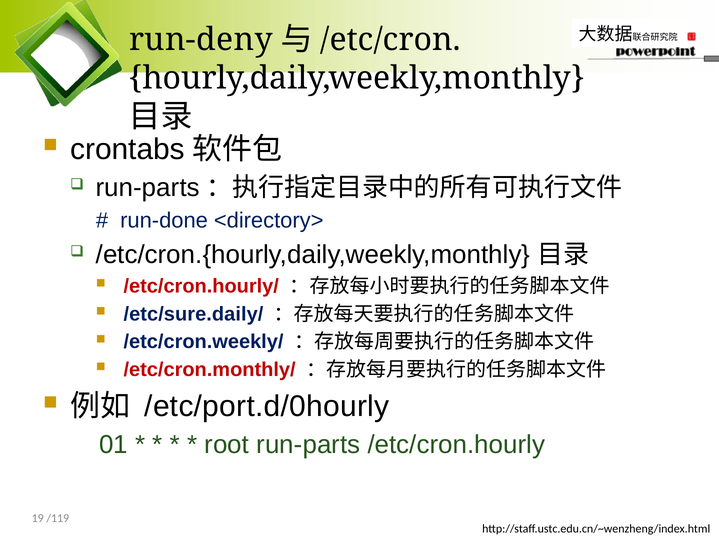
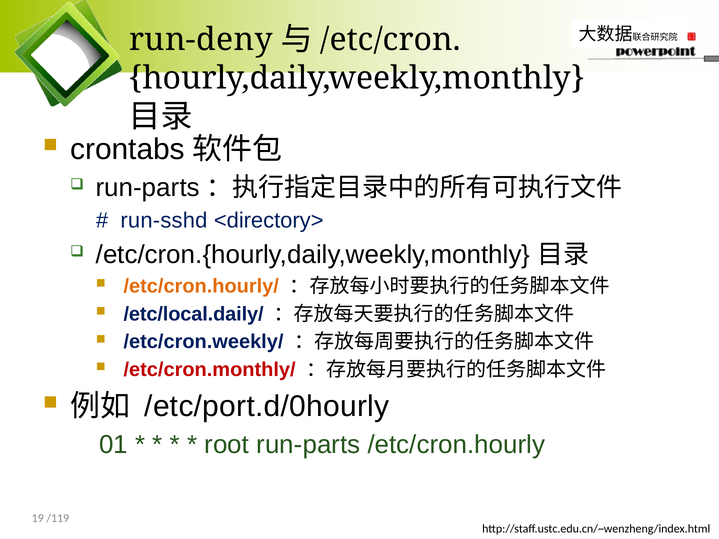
run-done: run-done -> run-sshd (164, 221)
/etc/cron.hourly/ colour: red -> orange (201, 286)
/etc/sure.daily/: /etc/sure.daily/ -> /etc/local.daily/ (194, 314)
